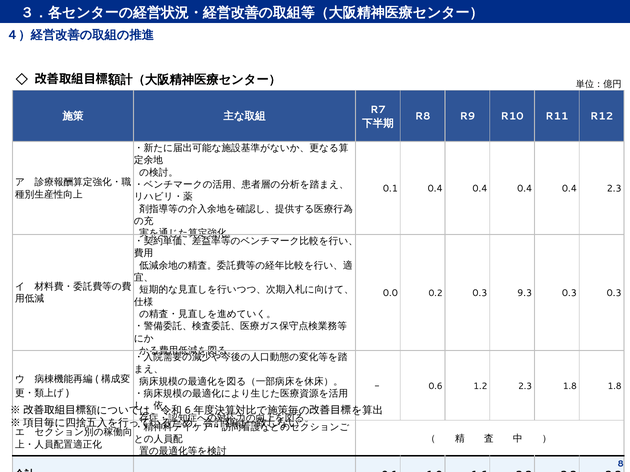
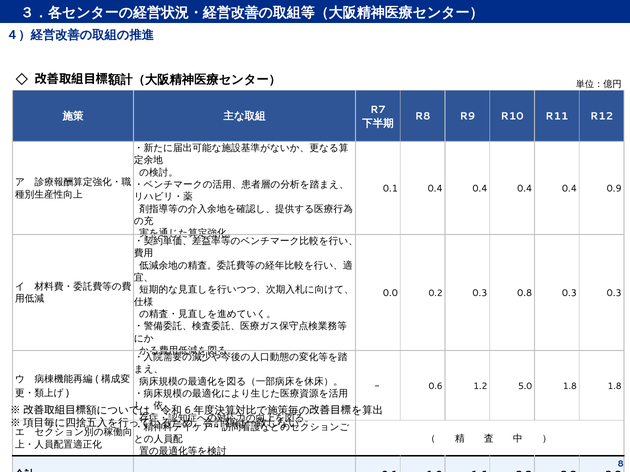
0.4 2.3: 2.3 -> 0.9 (614, 189)
9.3: 9.3 -> 0.8 (525, 294)
1.2 2.3: 2.3 -> 5.0 (525, 386)
